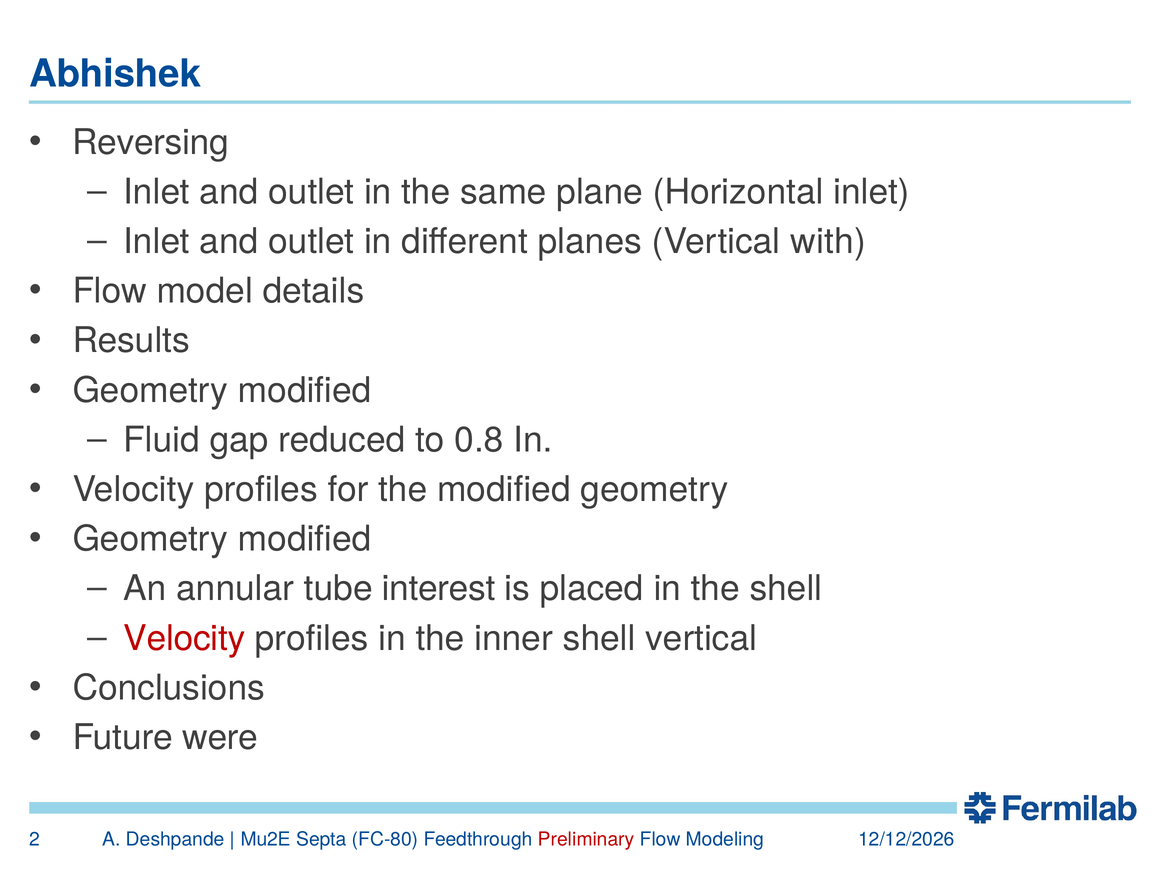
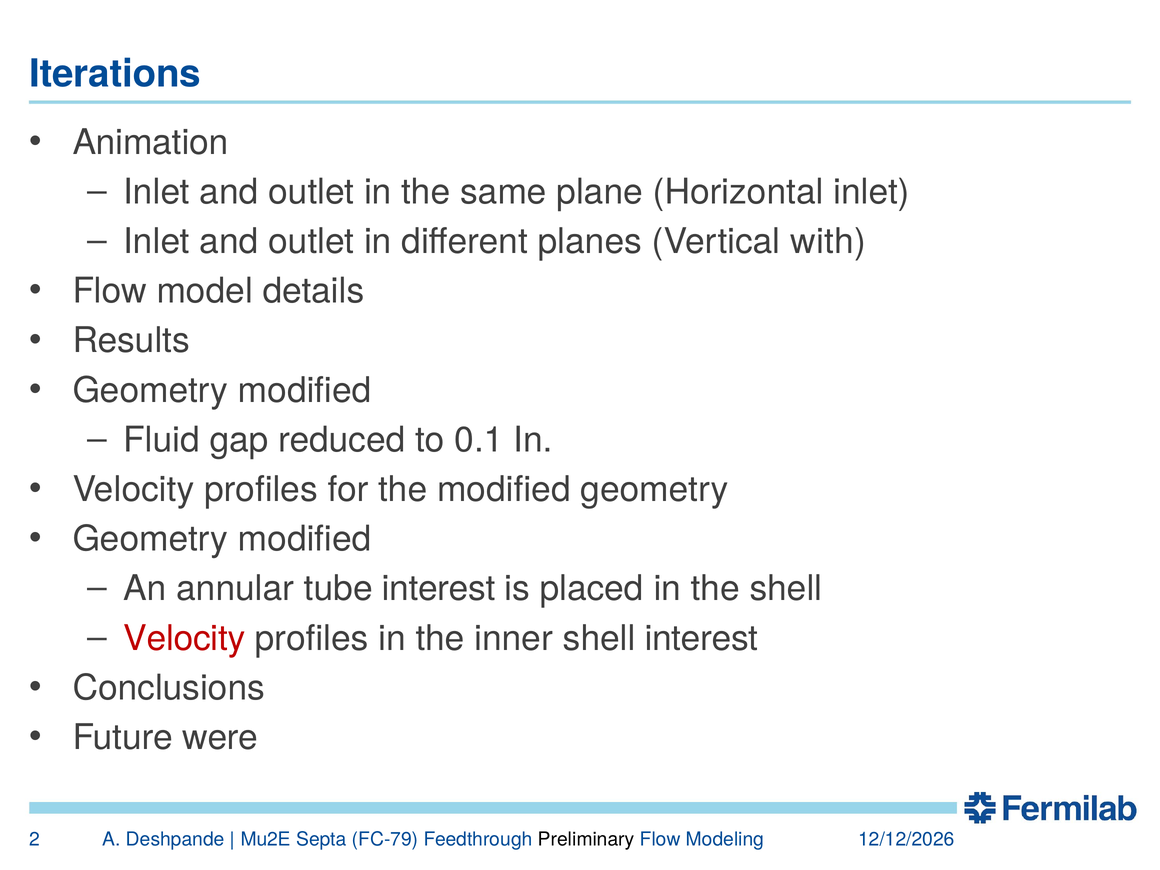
Abhishek: Abhishek -> Iterations (115, 74)
Reversing: Reversing -> Animation (150, 142)
0.8: 0.8 -> 0.1 (479, 440)
shell vertical: vertical -> interest (701, 638)
FC-80: FC-80 -> FC-79 (385, 839)
Preliminary colour: red -> black (586, 839)
